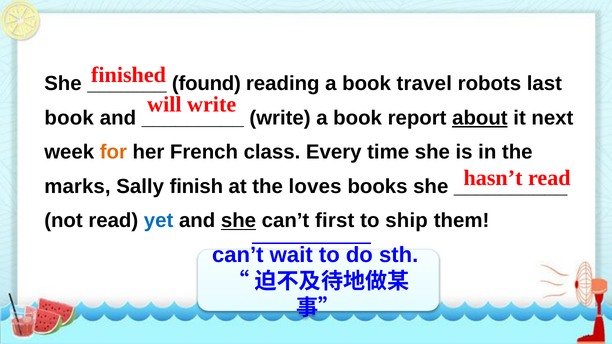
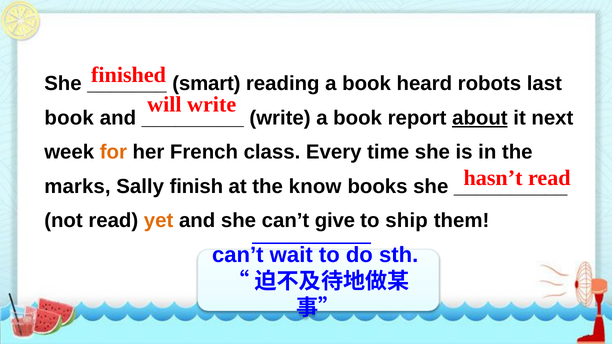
found: found -> smart (206, 84)
travel: travel -> heard (424, 84)
loves: loves -> know (315, 187)
yet colour: blue -> orange (159, 221)
she underline: present -> none (238, 221)
first: first -> give (335, 221)
